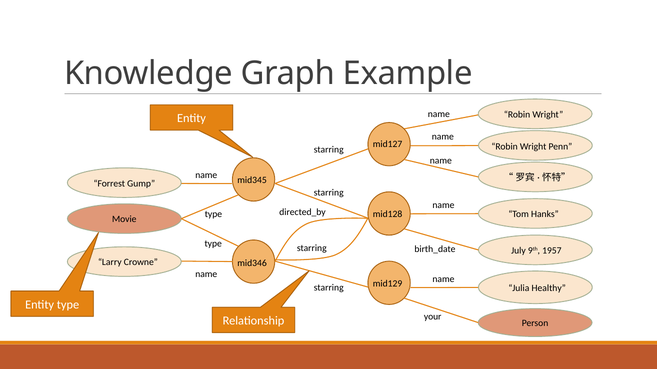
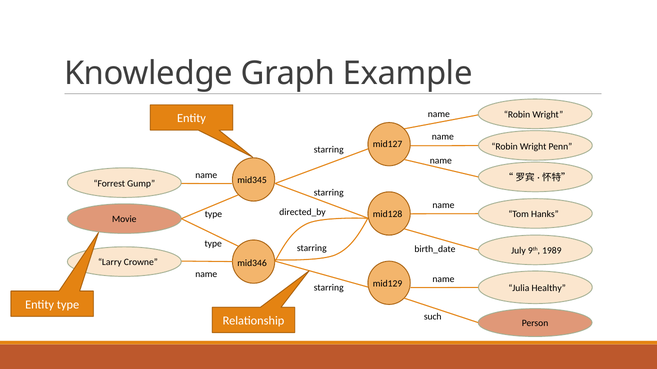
1957: 1957 -> 1989 (552, 251)
your: your -> such (433, 317)
